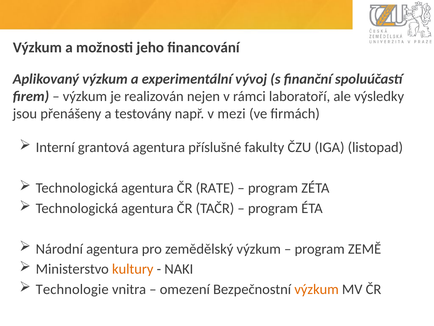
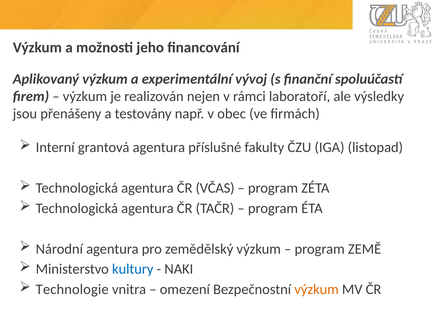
mezi: mezi -> obec (232, 114)
RATE: RATE -> VČAS (215, 188)
kultury colour: orange -> blue (133, 269)
